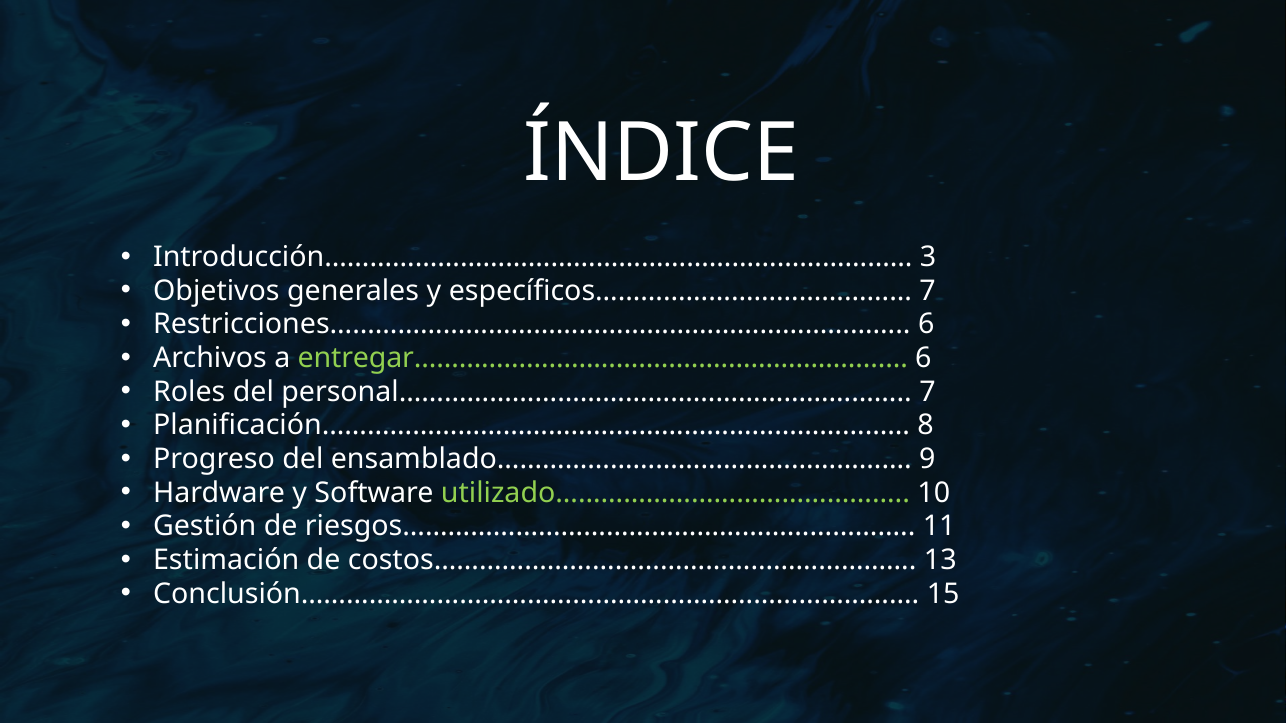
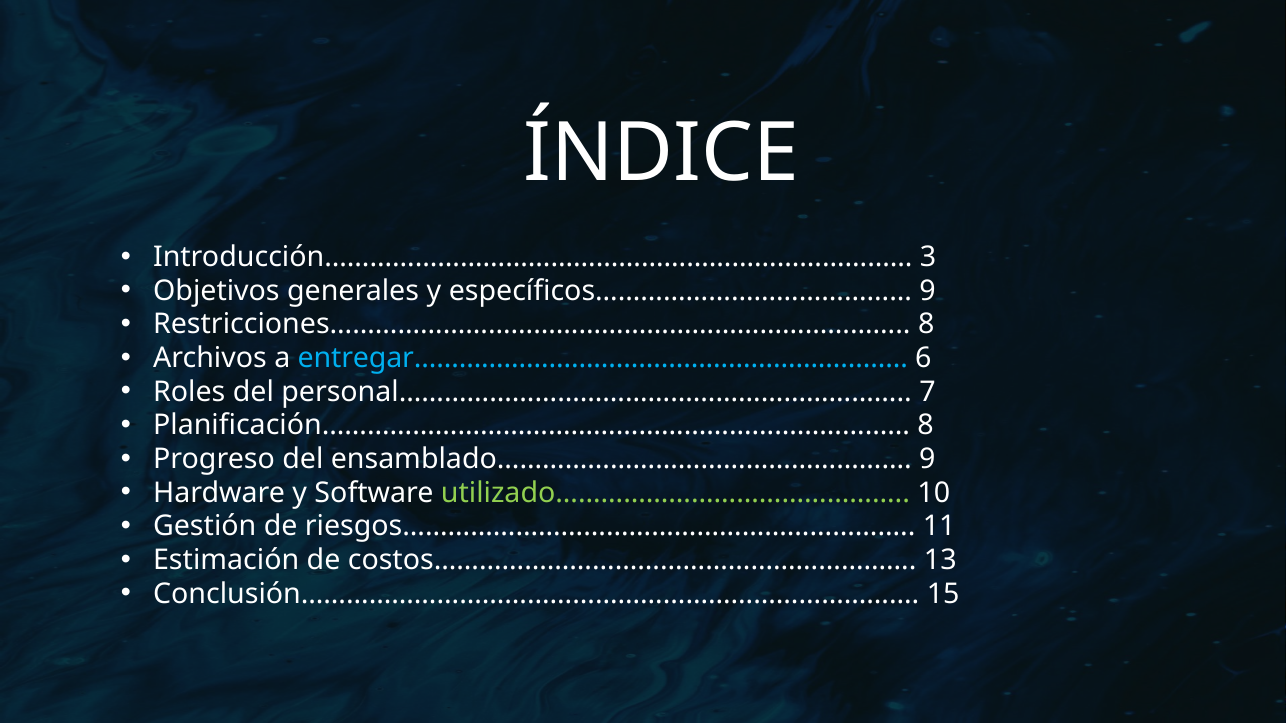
específicos…………………………………… 7: 7 -> 9 (928, 291)
Restricciones………………………………………………………………… 6: 6 -> 8 (926, 325)
entregar………………………………………………………… colour: light green -> light blue (603, 358)
